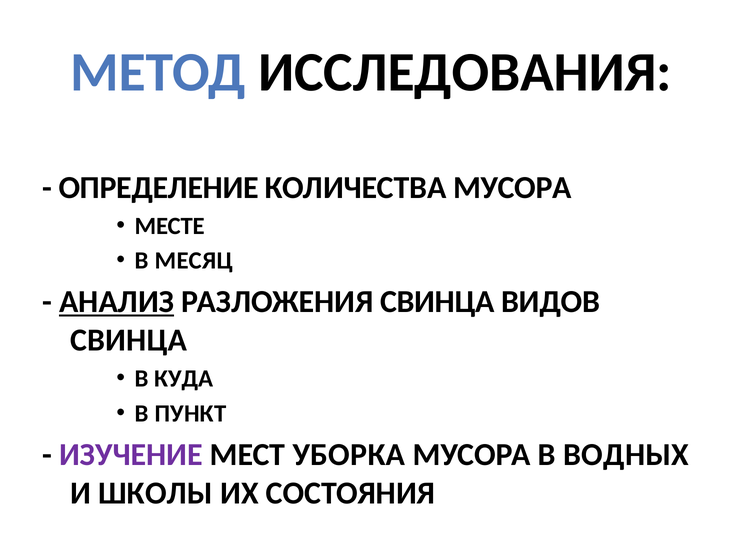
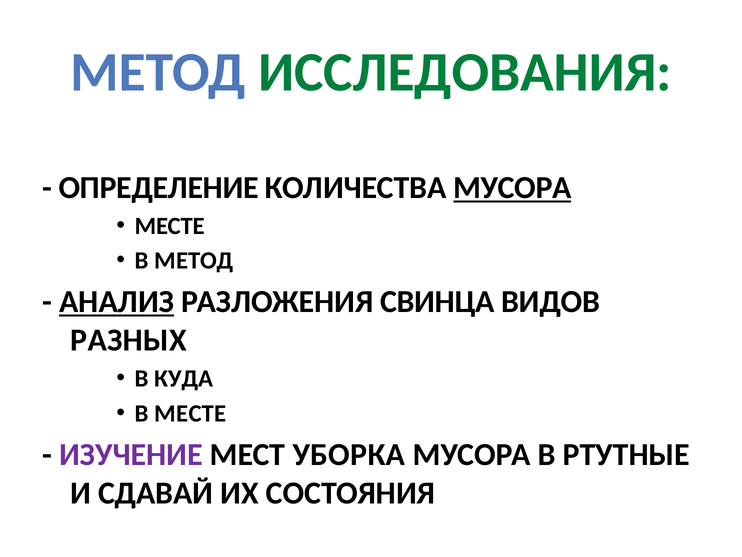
ИССЛЕДОВАНИЯ colour: black -> green (465, 73)
МУСОРА underline: none -> present (512, 187)
В МЕСЯЦ: МЕСЯЦ -> МЕТОД (194, 261)
СВИНЦА: СВИНЦА -> РАЗНЫХ (129, 340)
В ПУНКТ: ПУНКТ -> МЕСТЕ (190, 413)
ВОДНЫХ: ВОДНЫХ -> РТУТНЫЕ (626, 454)
ШКОЛЫ: ШКОЛЫ -> СДАВАЙ (156, 493)
